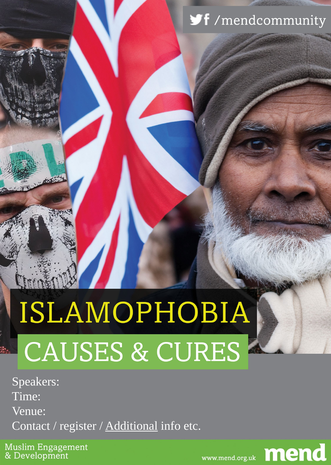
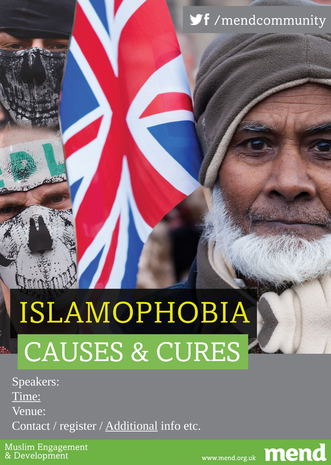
Time underline: none -> present (26, 396)
